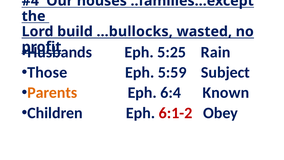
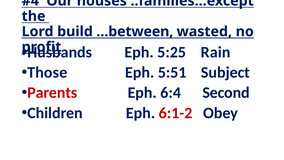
…bullocks: …bullocks -> …between (135, 32)
5:59: 5:59 -> 5:51 (172, 72)
Parents colour: orange -> red (52, 93)
Known: Known -> Second (226, 93)
